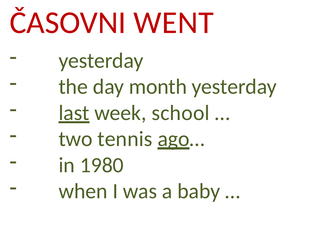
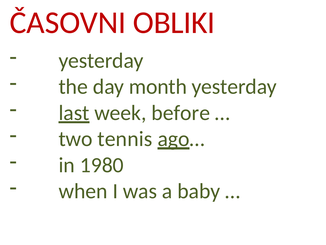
WENT: WENT -> OBLIKI (174, 23)
school: school -> before (181, 113)
